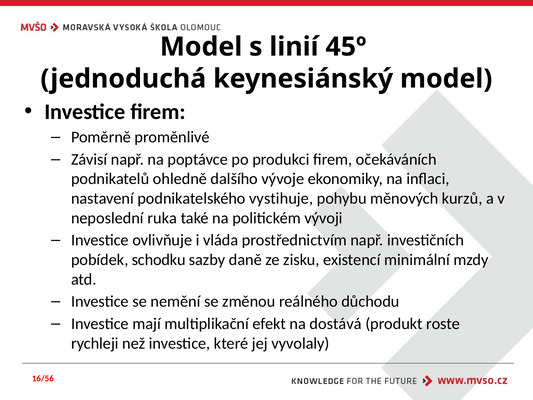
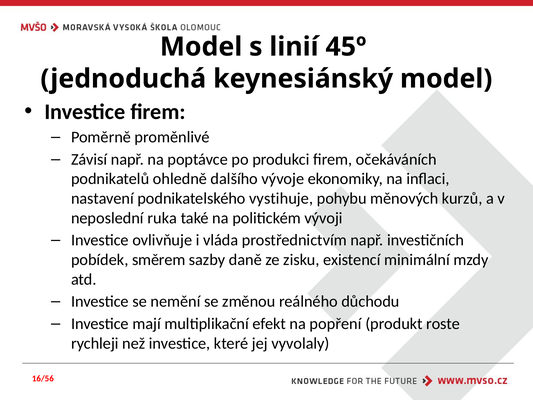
schodku: schodku -> směrem (159, 260)
dostává: dostává -> popření (336, 324)
